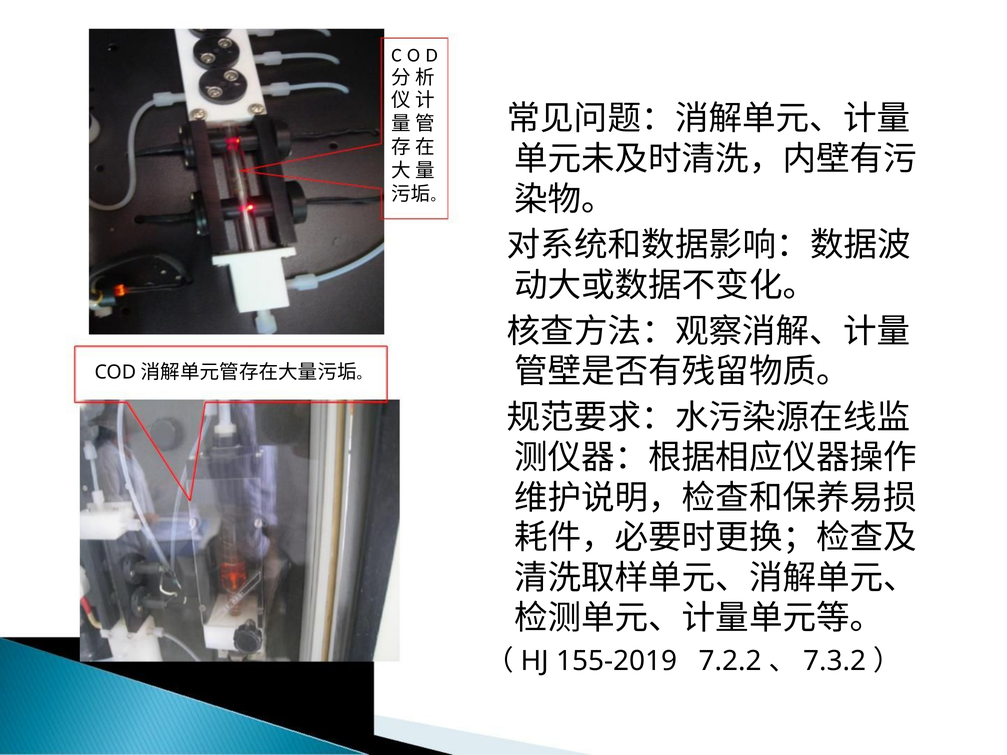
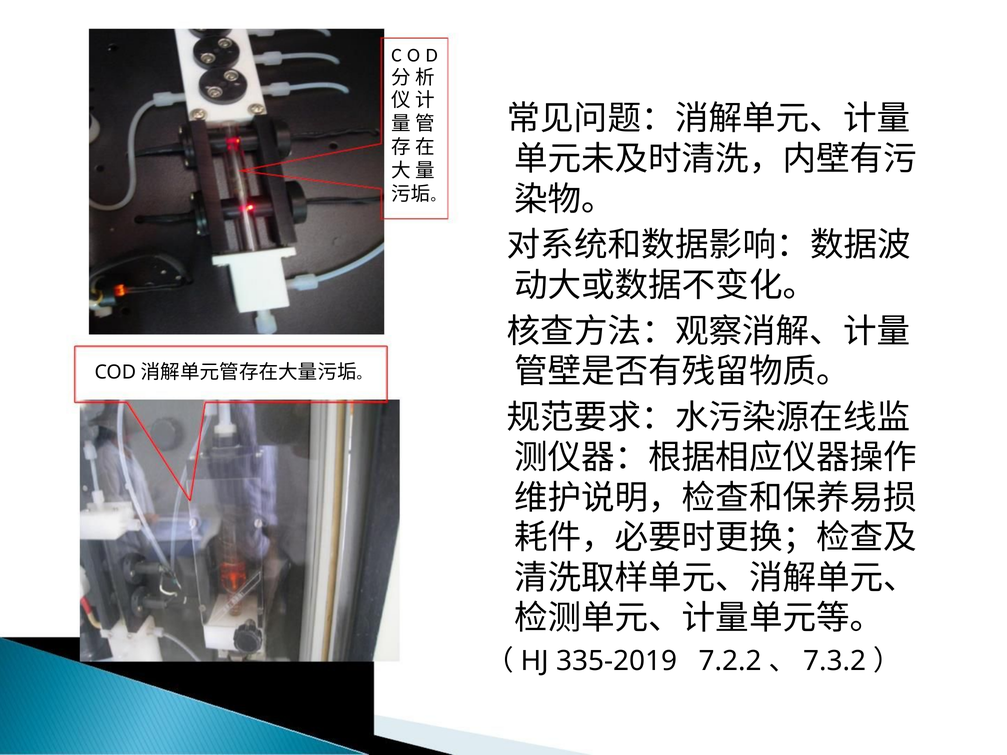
155-2019: 155-2019 -> 335-2019 (617, 661)
